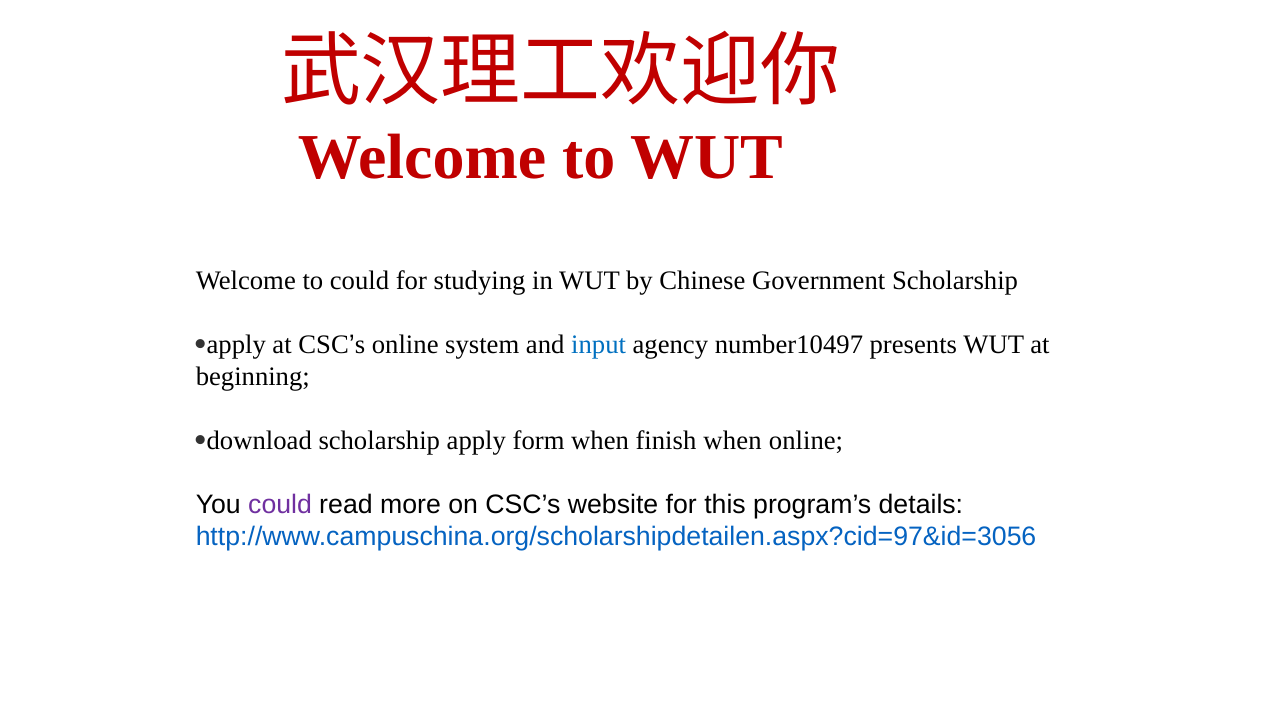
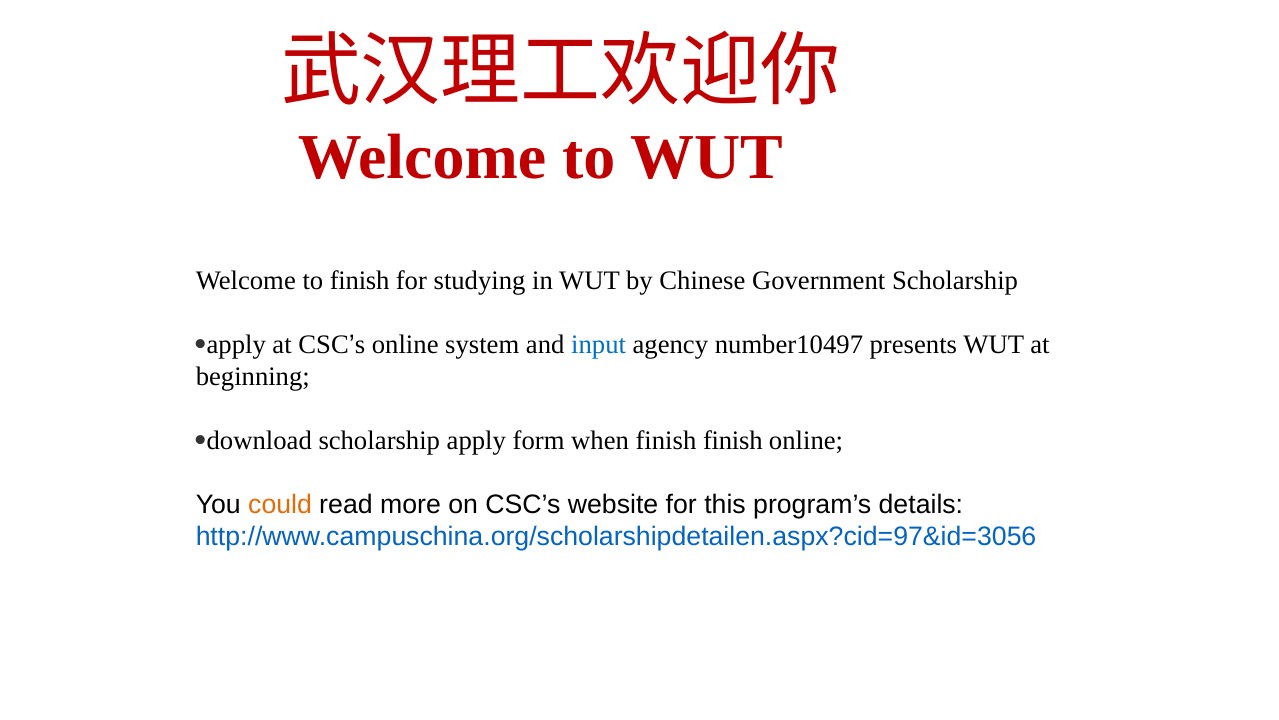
to could: could -> finish (360, 281)
finish when: when -> finish (733, 441)
could colour: purple -> orange (280, 505)
